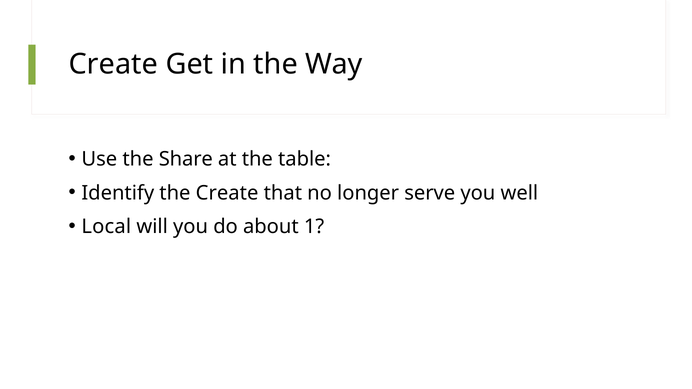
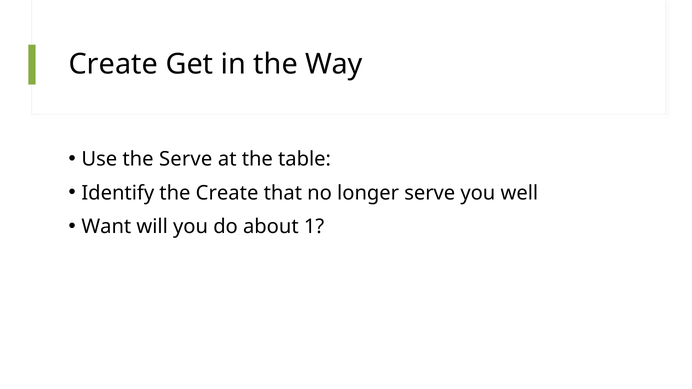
the Share: Share -> Serve (186, 159)
Local: Local -> Want (106, 227)
